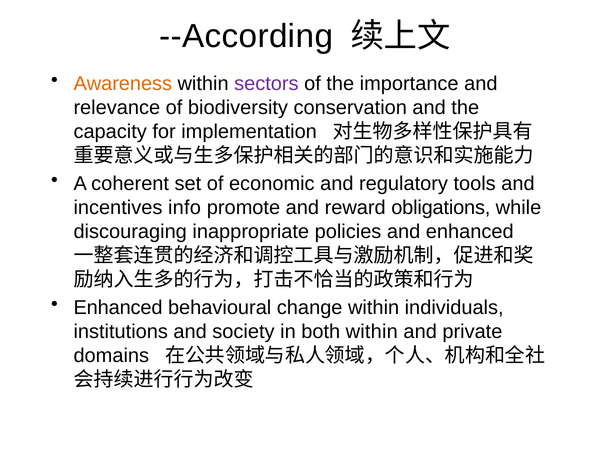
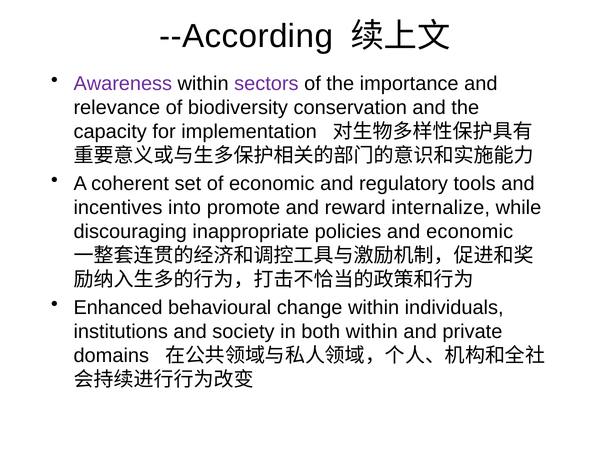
Awareness colour: orange -> purple (123, 83)
info: info -> into (184, 207)
obligations: obligations -> internalize (441, 207)
and enhanced: enhanced -> economic (470, 231)
